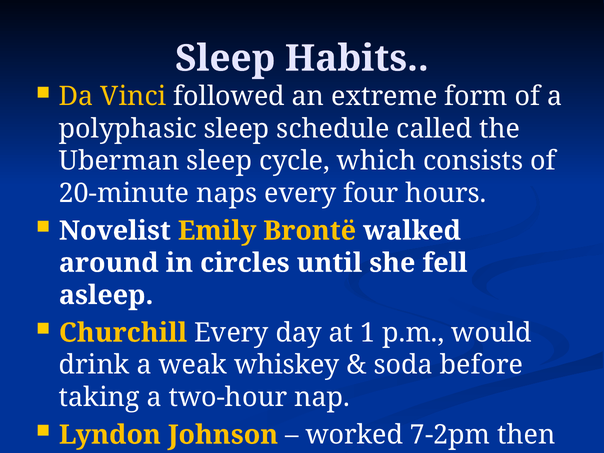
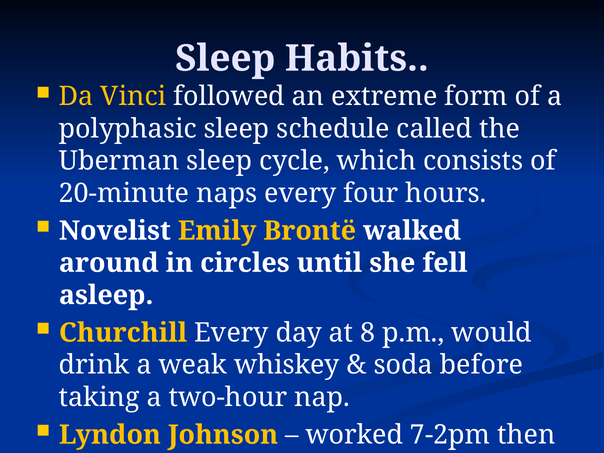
1: 1 -> 8 (368, 333)
